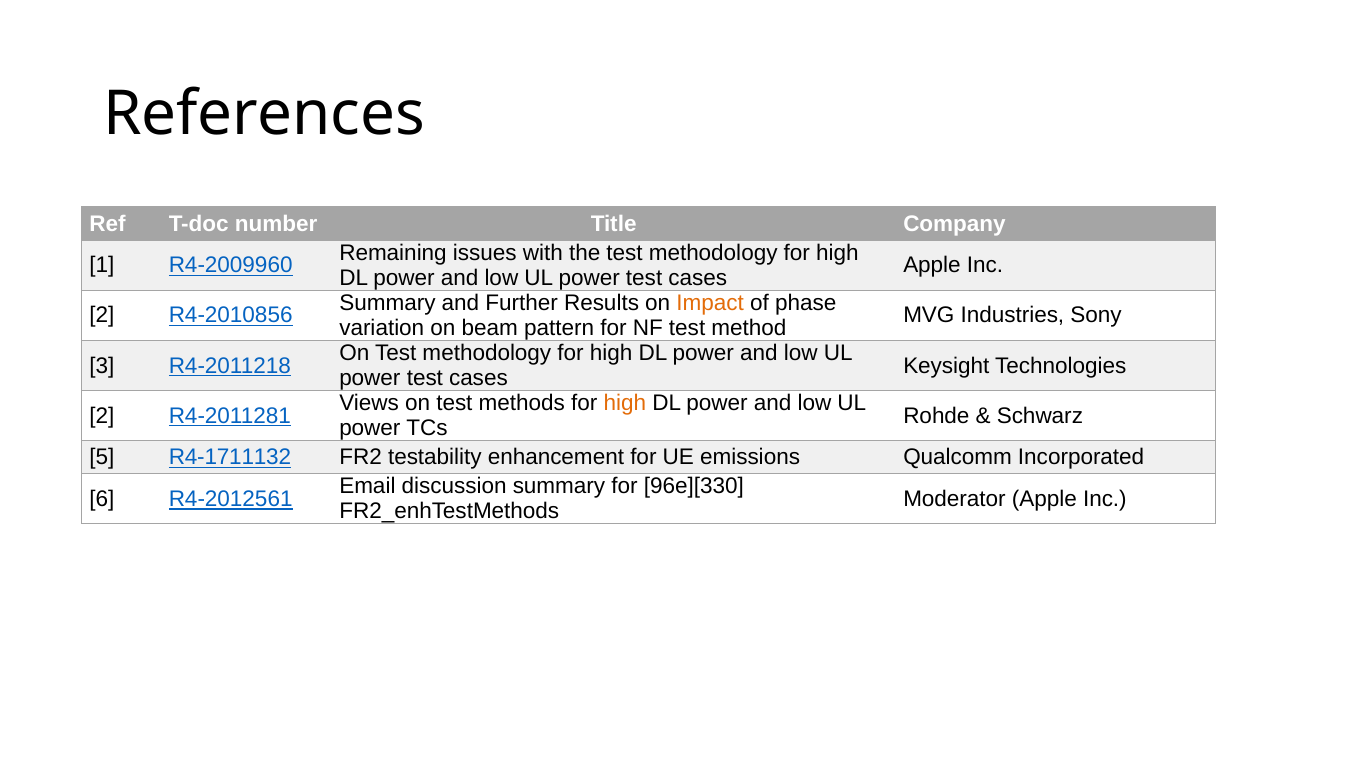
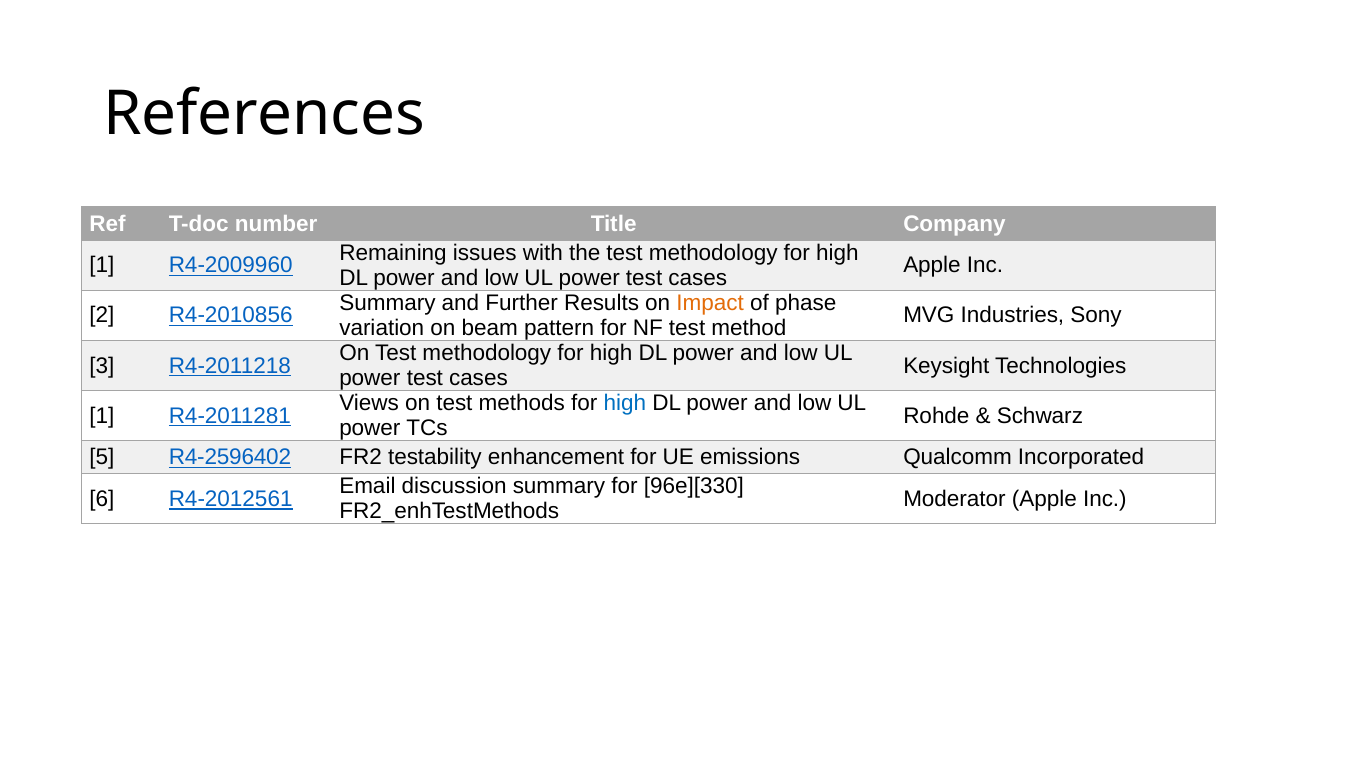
high colour: orange -> blue (625, 403)
2: 2 -> 1 (102, 416)
R4-1711132: R4-1711132 -> R4-2596402 (230, 457)
